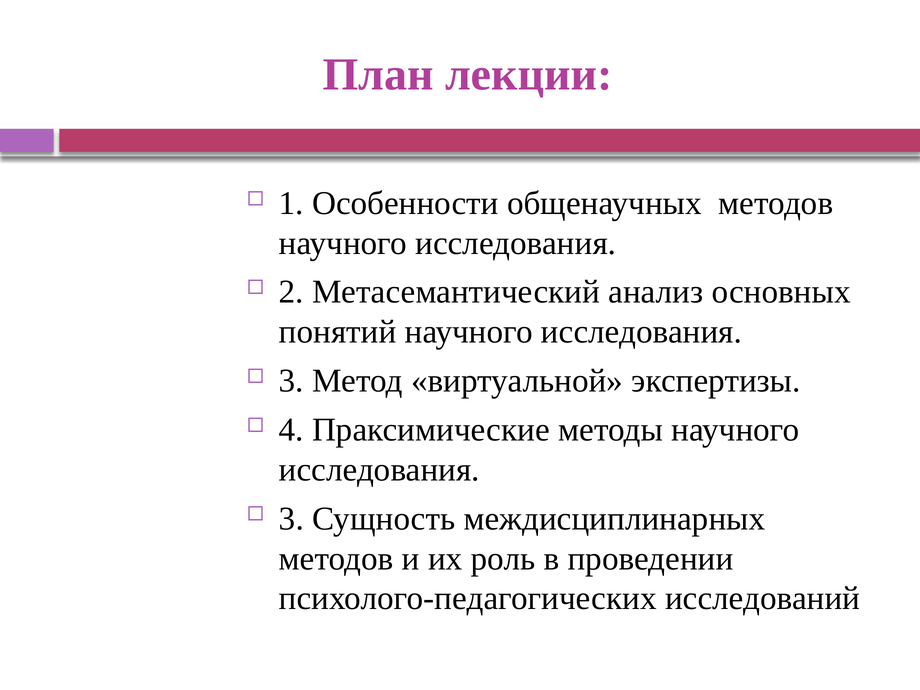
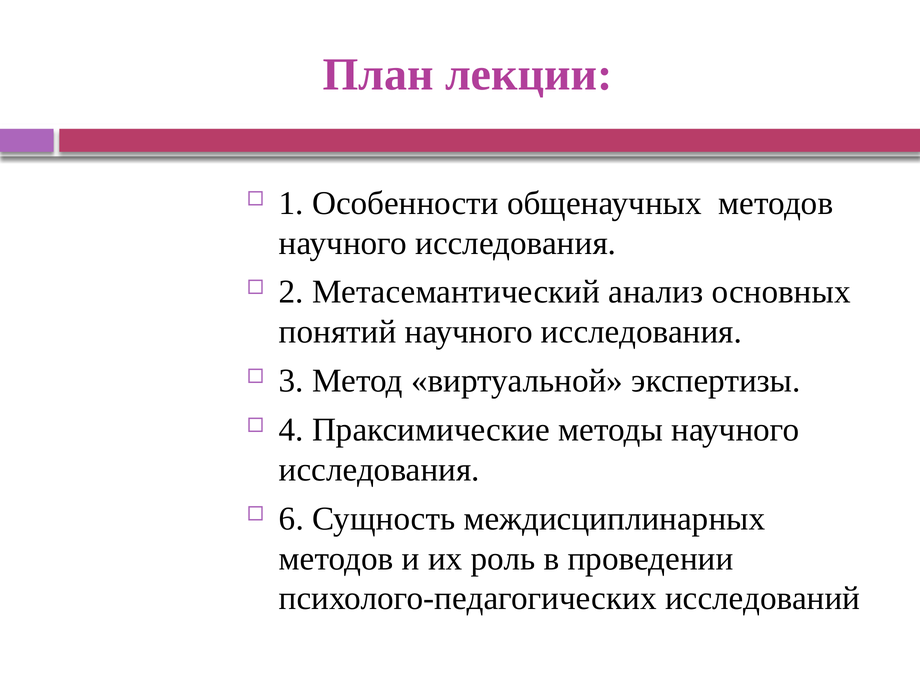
3: 3 -> 6 (291, 519)
